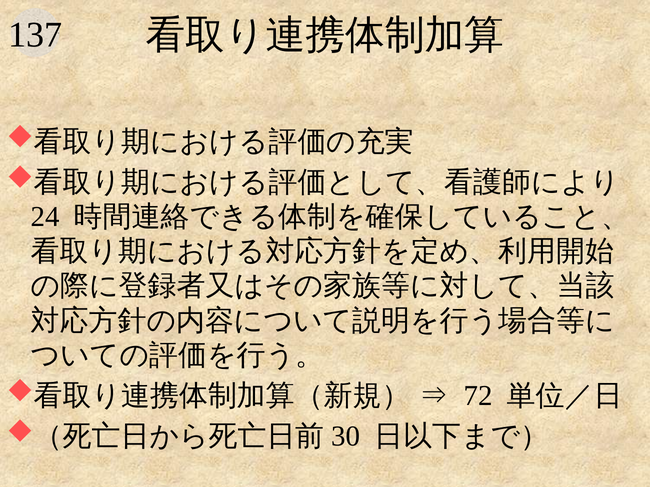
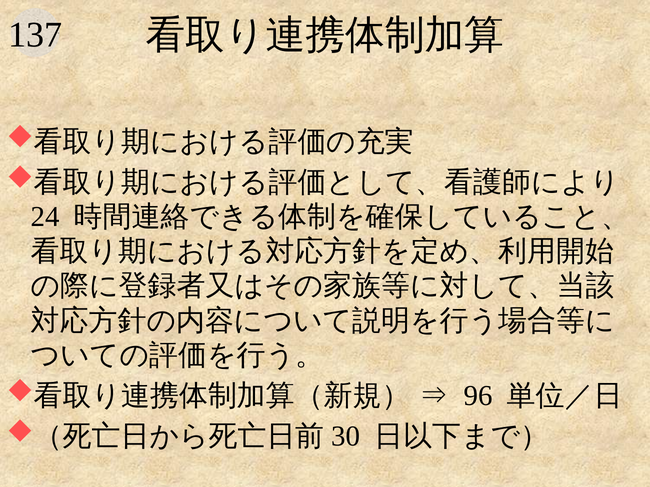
72: 72 -> 96 (478, 396)
